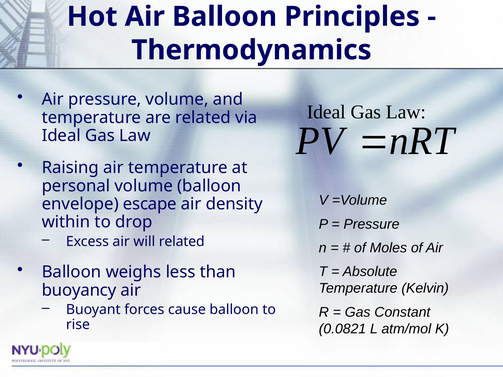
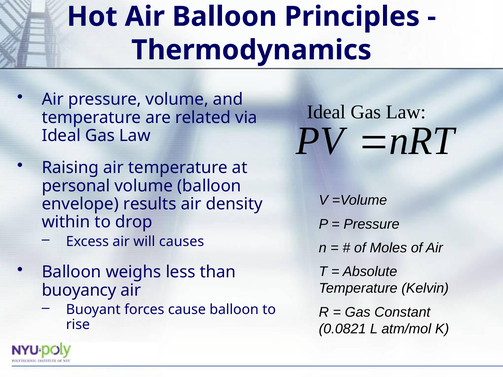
escape: escape -> results (150, 204)
will related: related -> causes (182, 242)
